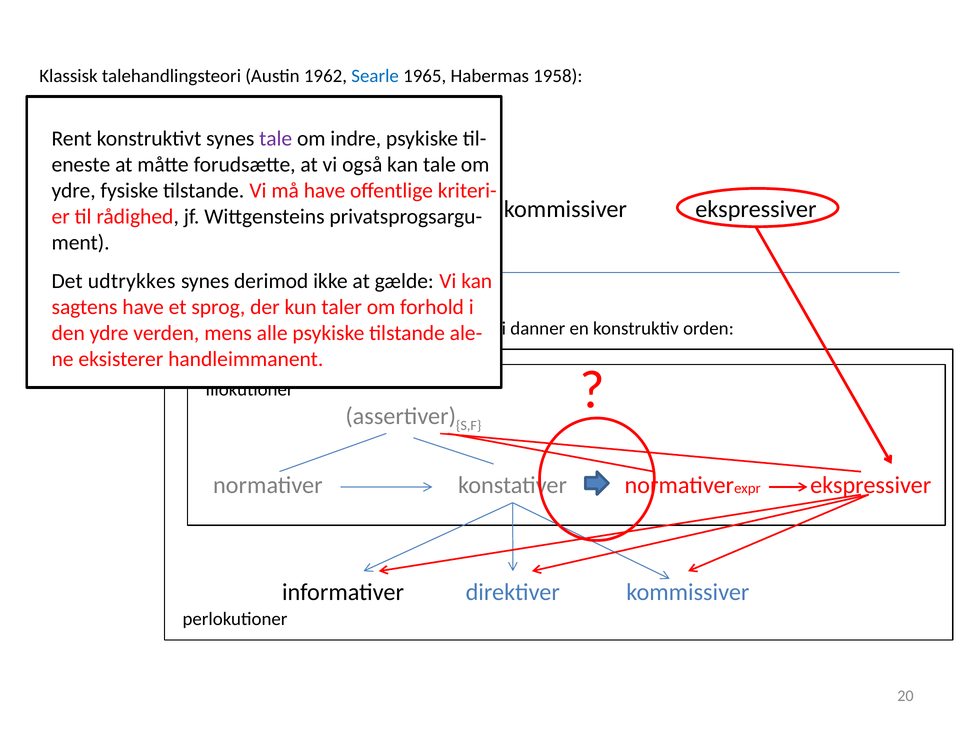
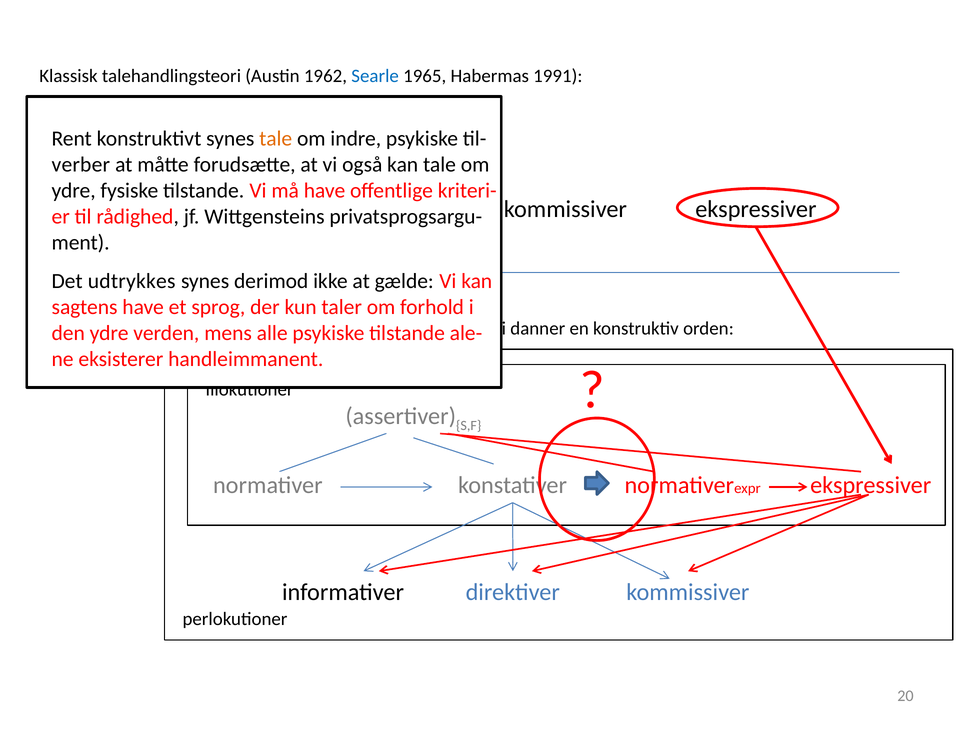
1958: 1958 -> 1991 (558, 76)
tale colour: purple -> orange (276, 139)
eneste: eneste -> verber (81, 165)
